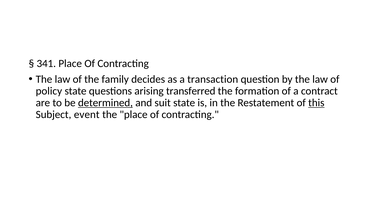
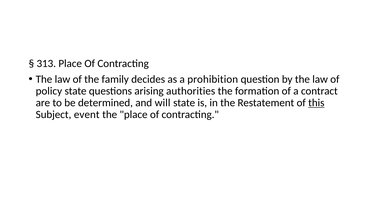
341: 341 -> 313 (46, 64)
transaction: transaction -> prohibition (213, 79)
transferred: transferred -> authorities (191, 91)
determined underline: present -> none (105, 103)
suit: suit -> will (163, 103)
